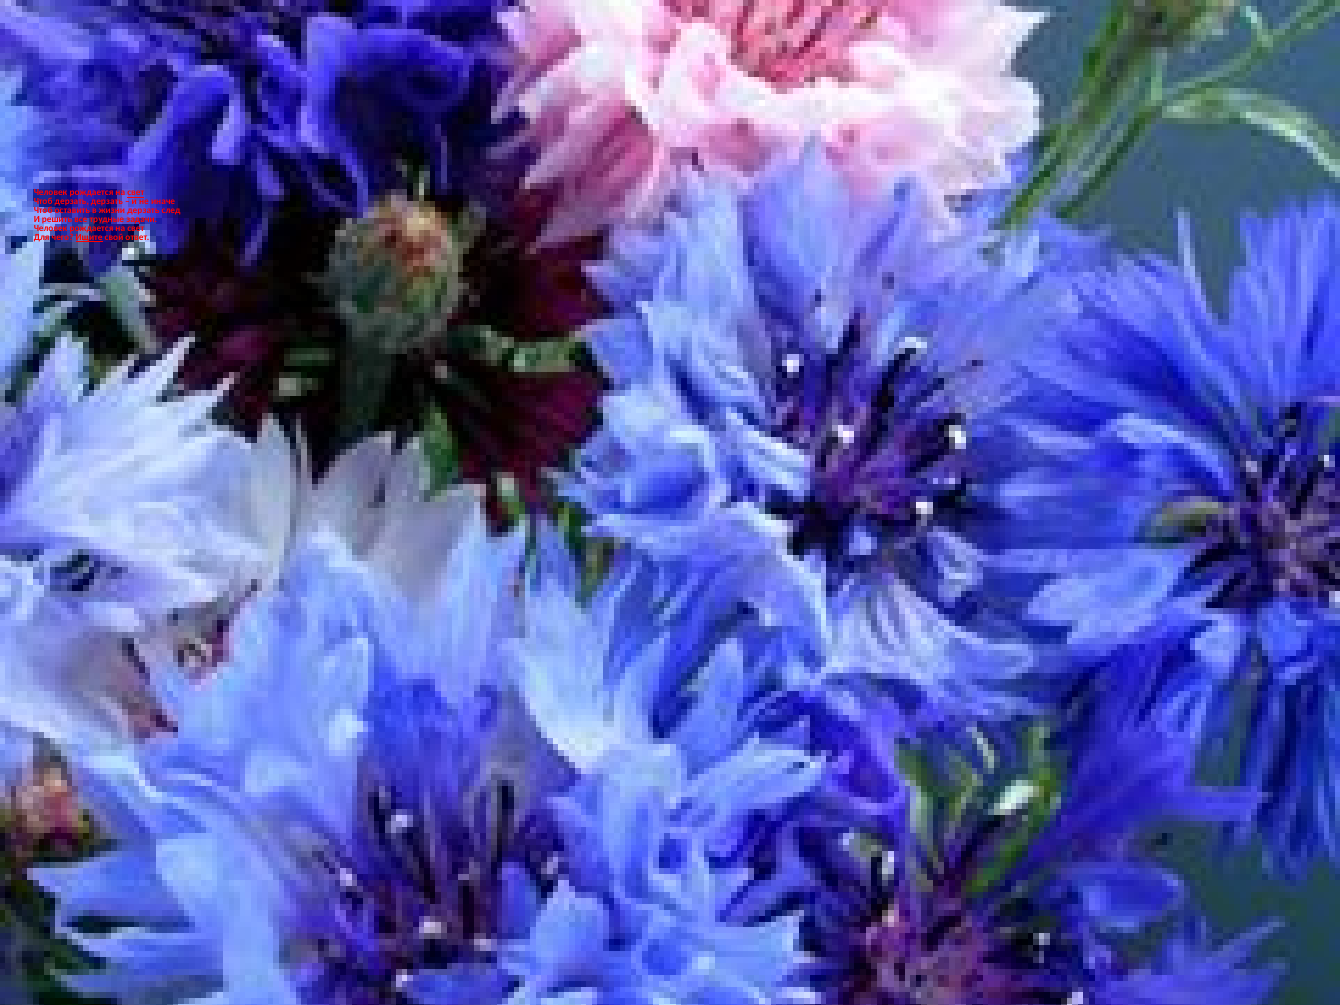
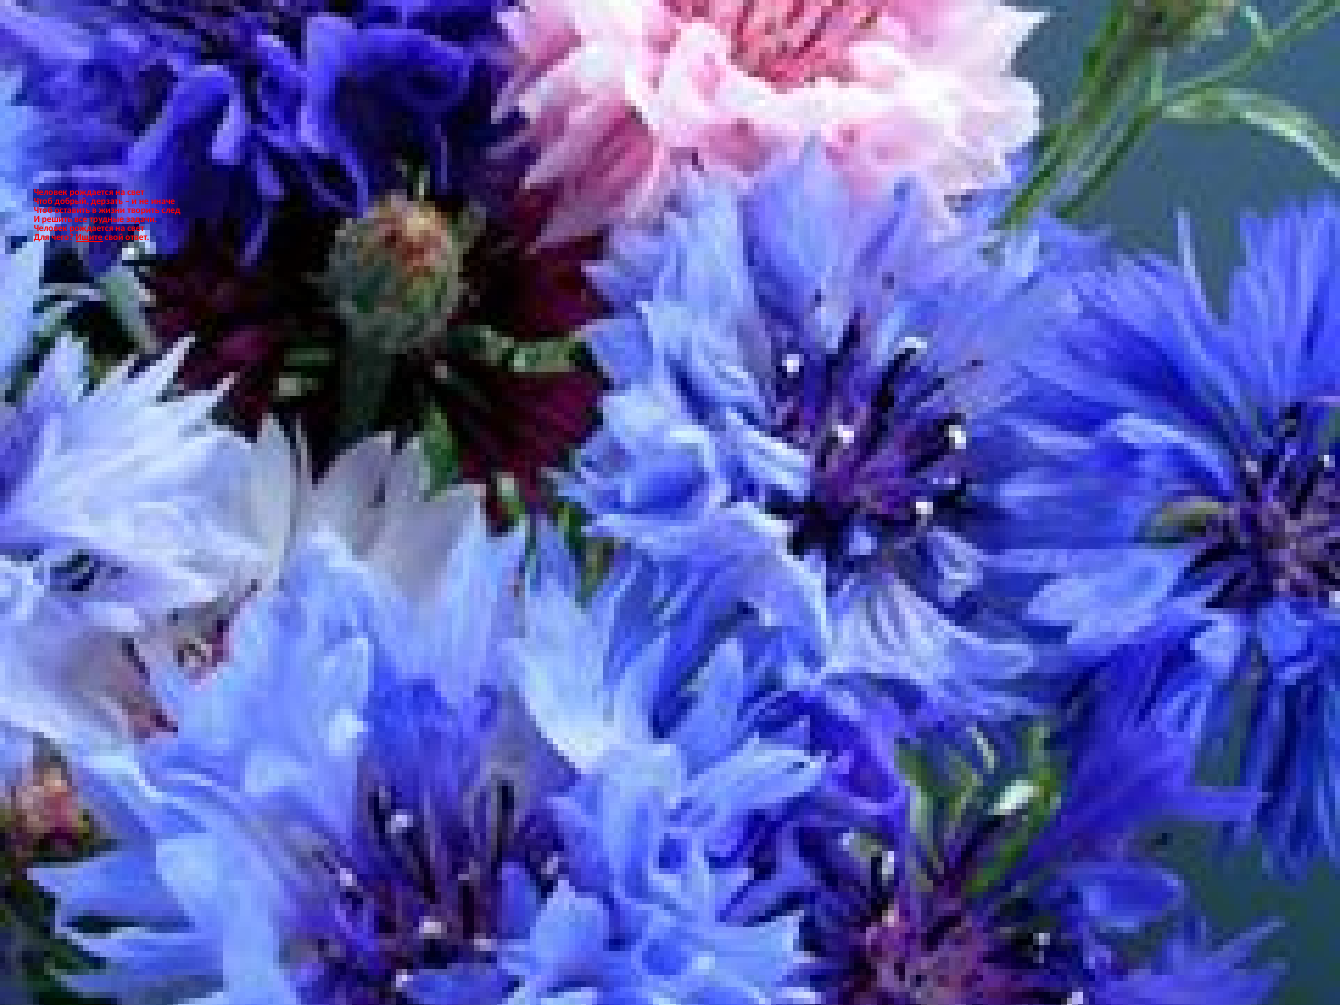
свет underline: present -> none (136, 193)
Чтоб дерзать: дерзать -> добрый (72, 202)
жизни дерзать: дерзать -> творить (143, 211)
